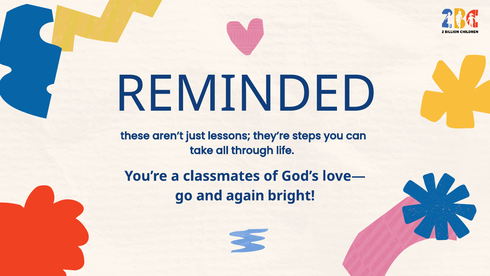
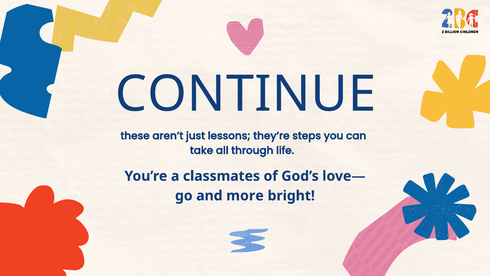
REMINDED: REMINDED -> CONTINUE (246, 94)
again: again -> more (245, 196)
